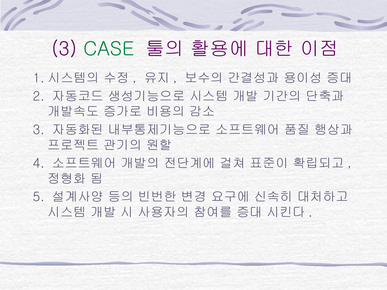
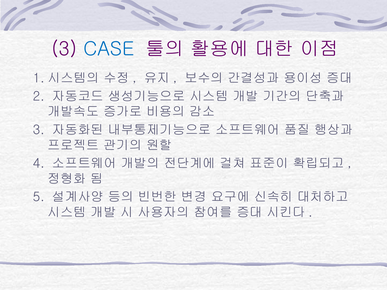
CASE colour: green -> blue (109, 49)
